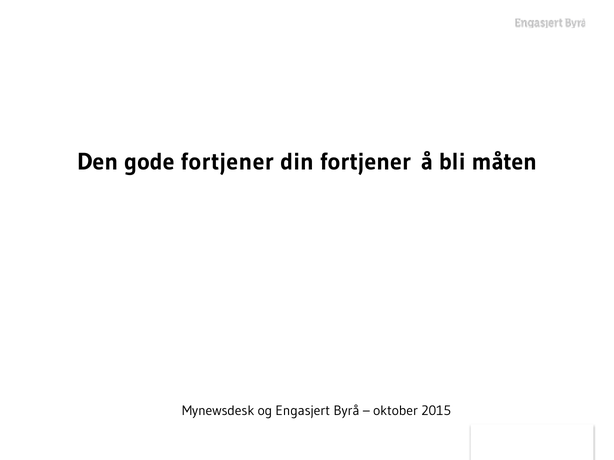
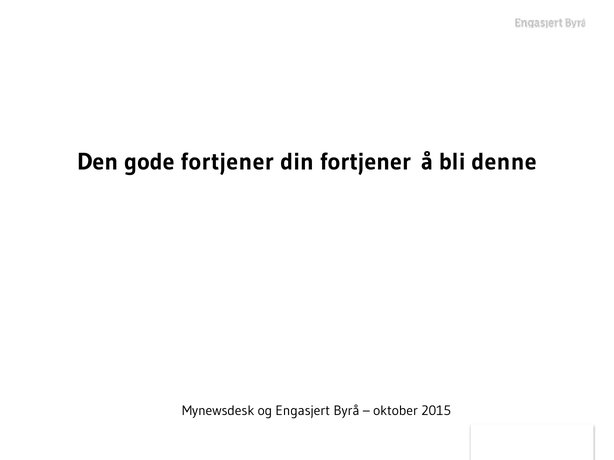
måten: måten -> denne (504, 162)
